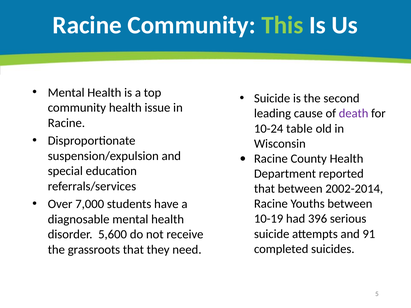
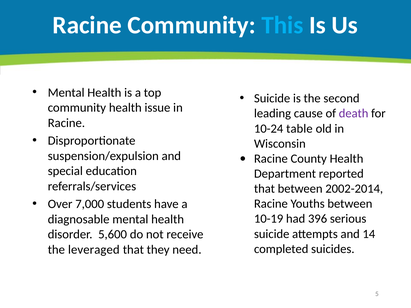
This colour: light green -> light blue (282, 25)
91: 91 -> 14 (369, 234)
grassroots: grassroots -> leveraged (94, 250)
